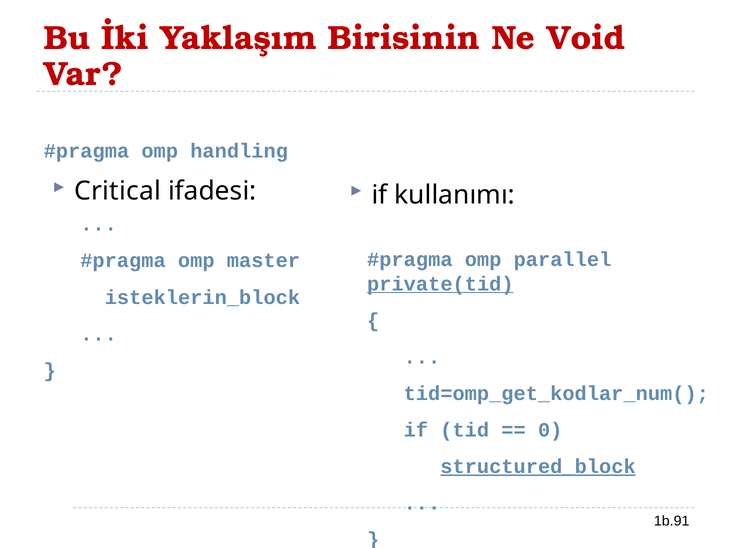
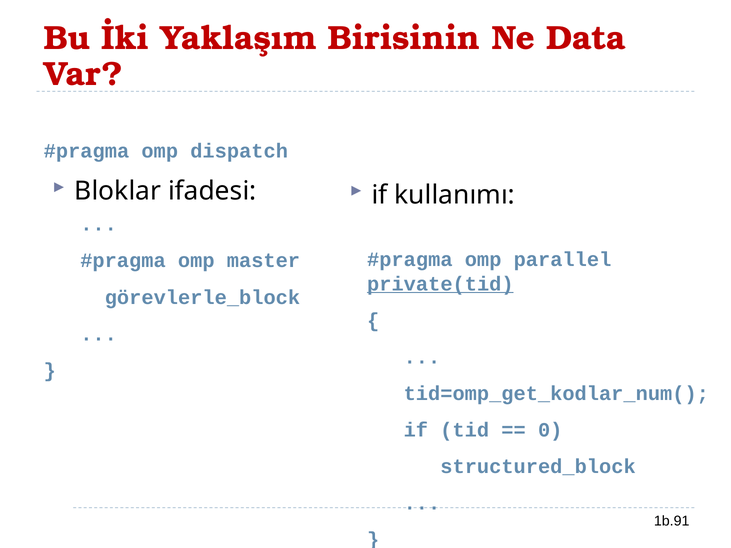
Void: Void -> Data (586, 38)
handling: handling -> dispatch (239, 151)
Critical: Critical -> Bloklar (118, 191)
isteklerin_block: isteklerin_block -> görevlerle_block (202, 297)
structured_block underline: present -> none (538, 467)
